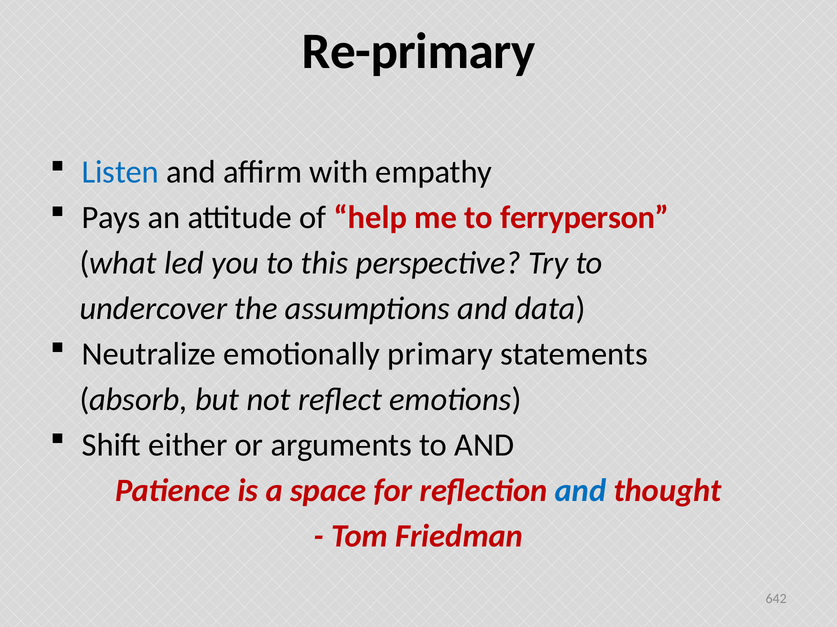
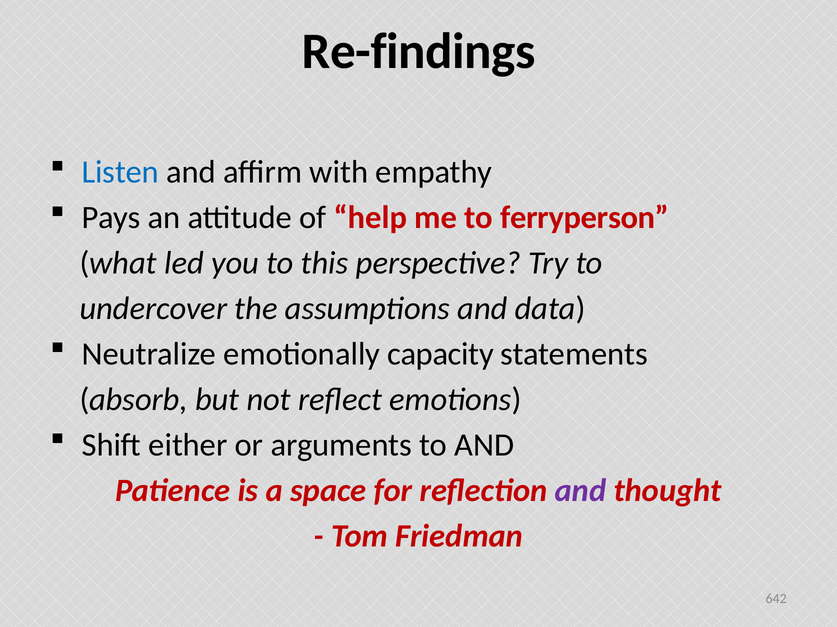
Re-primary: Re-primary -> Re-findings (419, 52)
primary: primary -> capacity (440, 354)
and colour: blue -> purple (581, 491)
